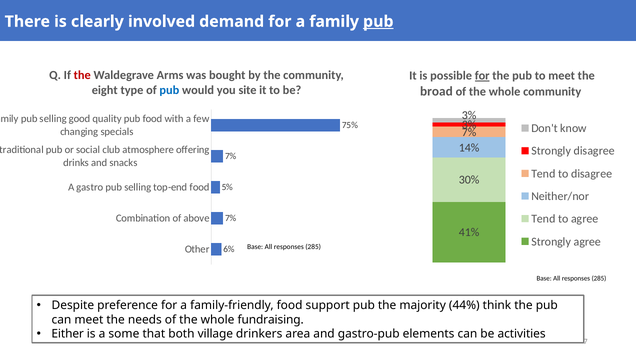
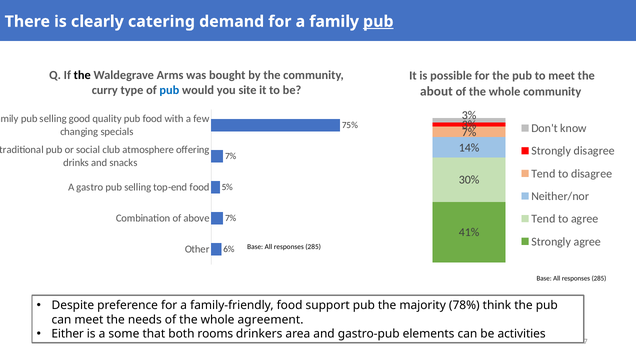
involved: involved -> catering (161, 22)
the colour: red -> black (82, 75)
for underline: present -> none (482, 76)
eight: eight -> curry (105, 90)
broad: broad -> about (436, 91)
44%: 44% -> 78% (464, 305)
fundraising: fundraising -> agreement (271, 320)
village: village -> rooms (215, 334)
